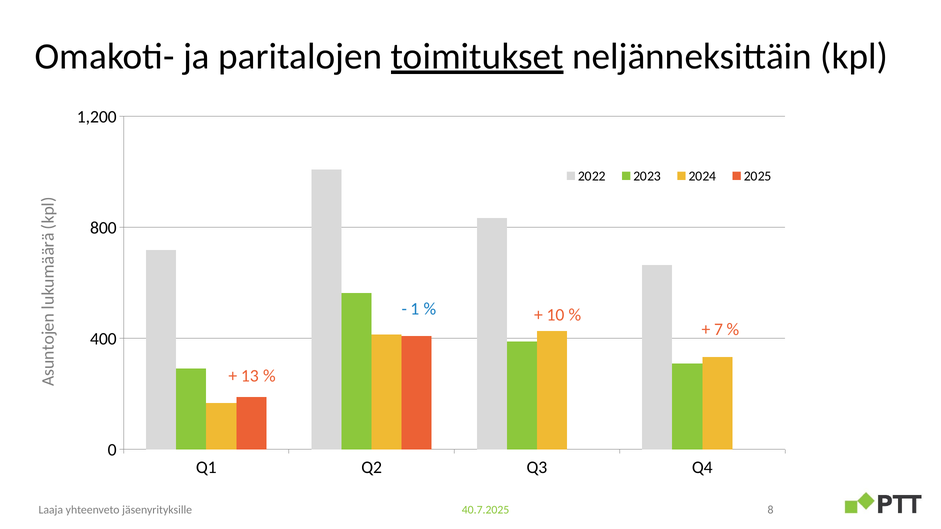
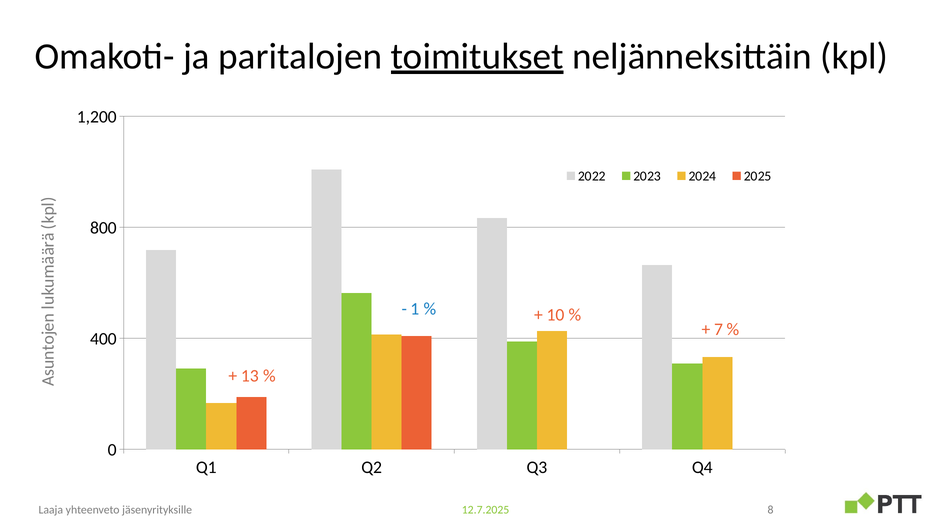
40.7.2025: 40.7.2025 -> 12.7.2025 (486, 510)
